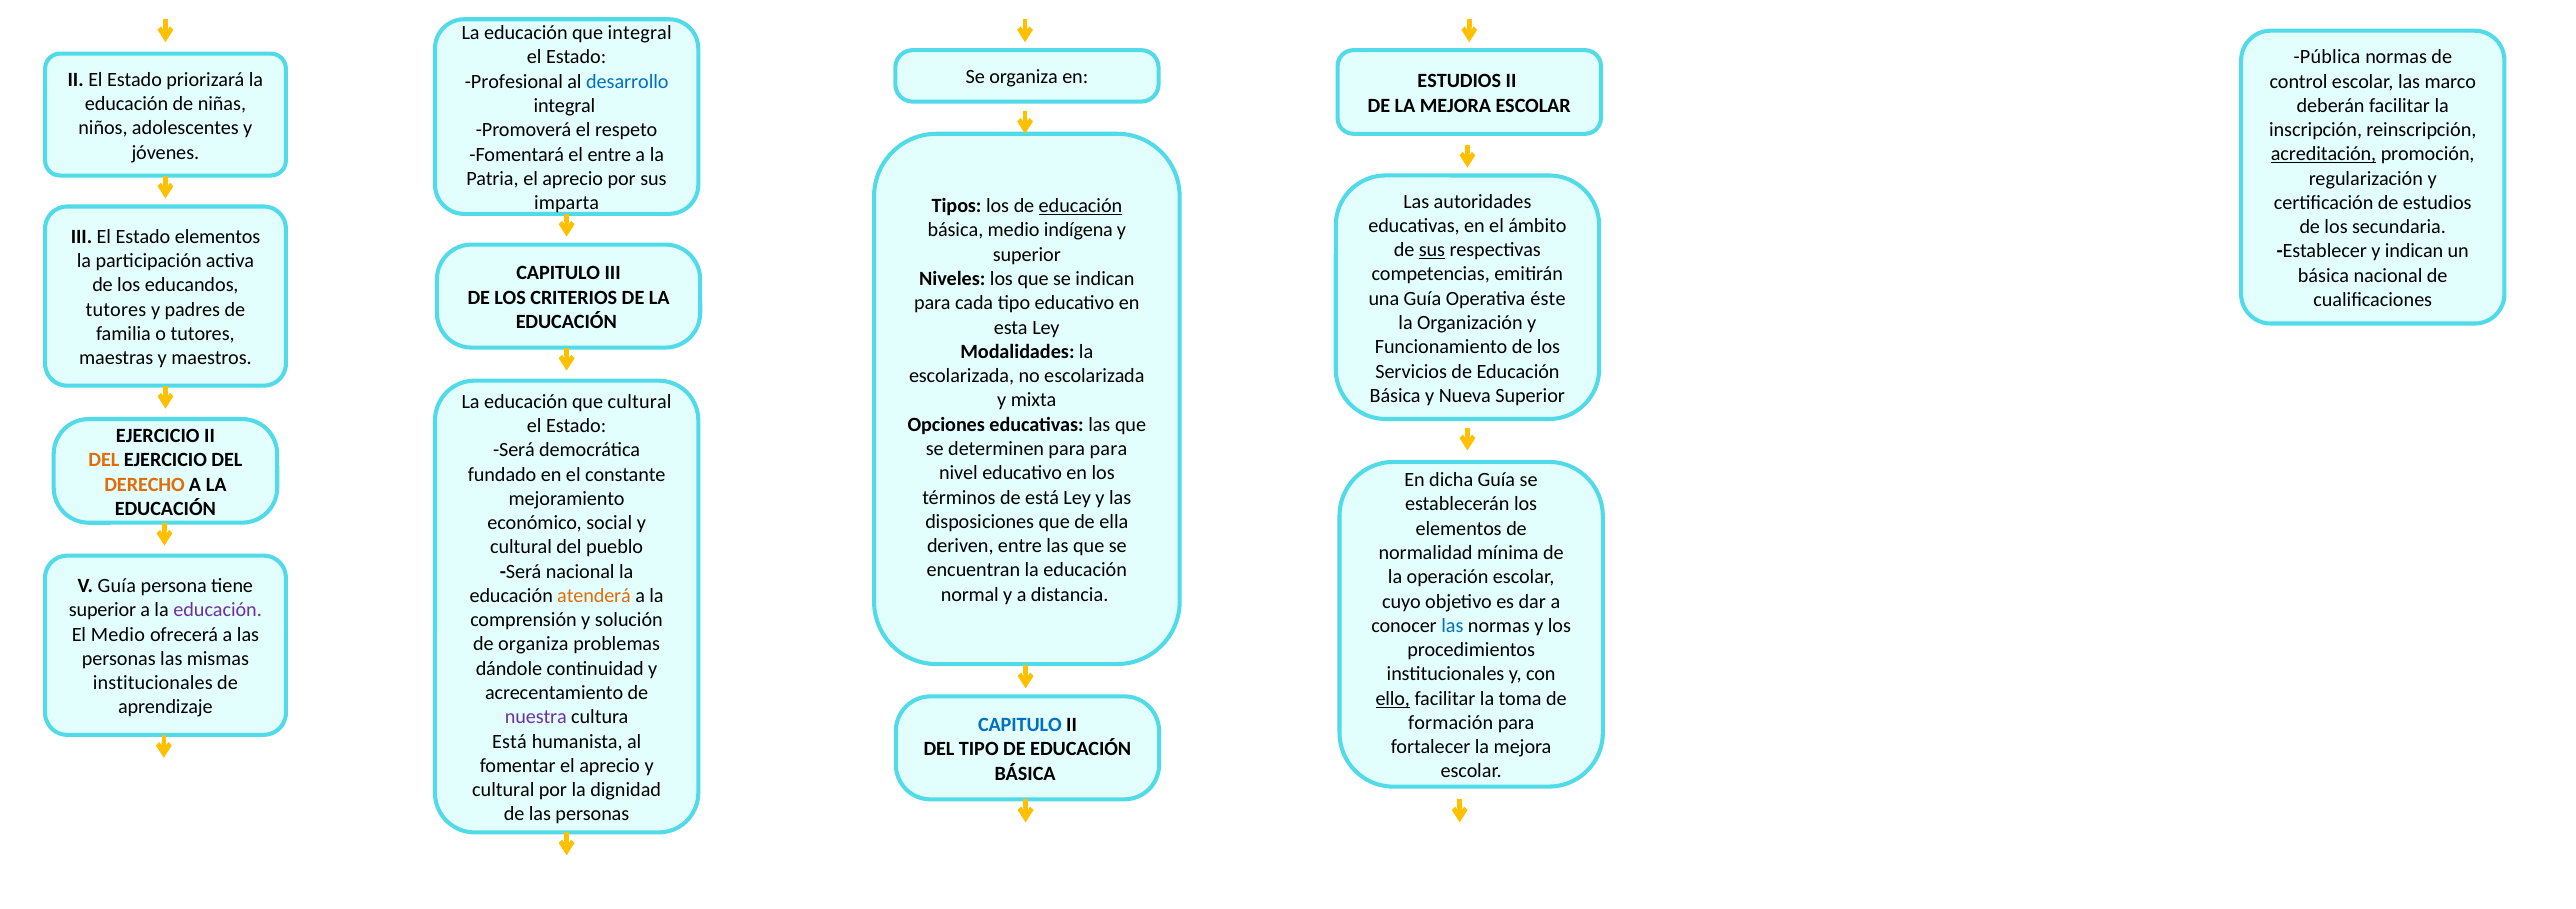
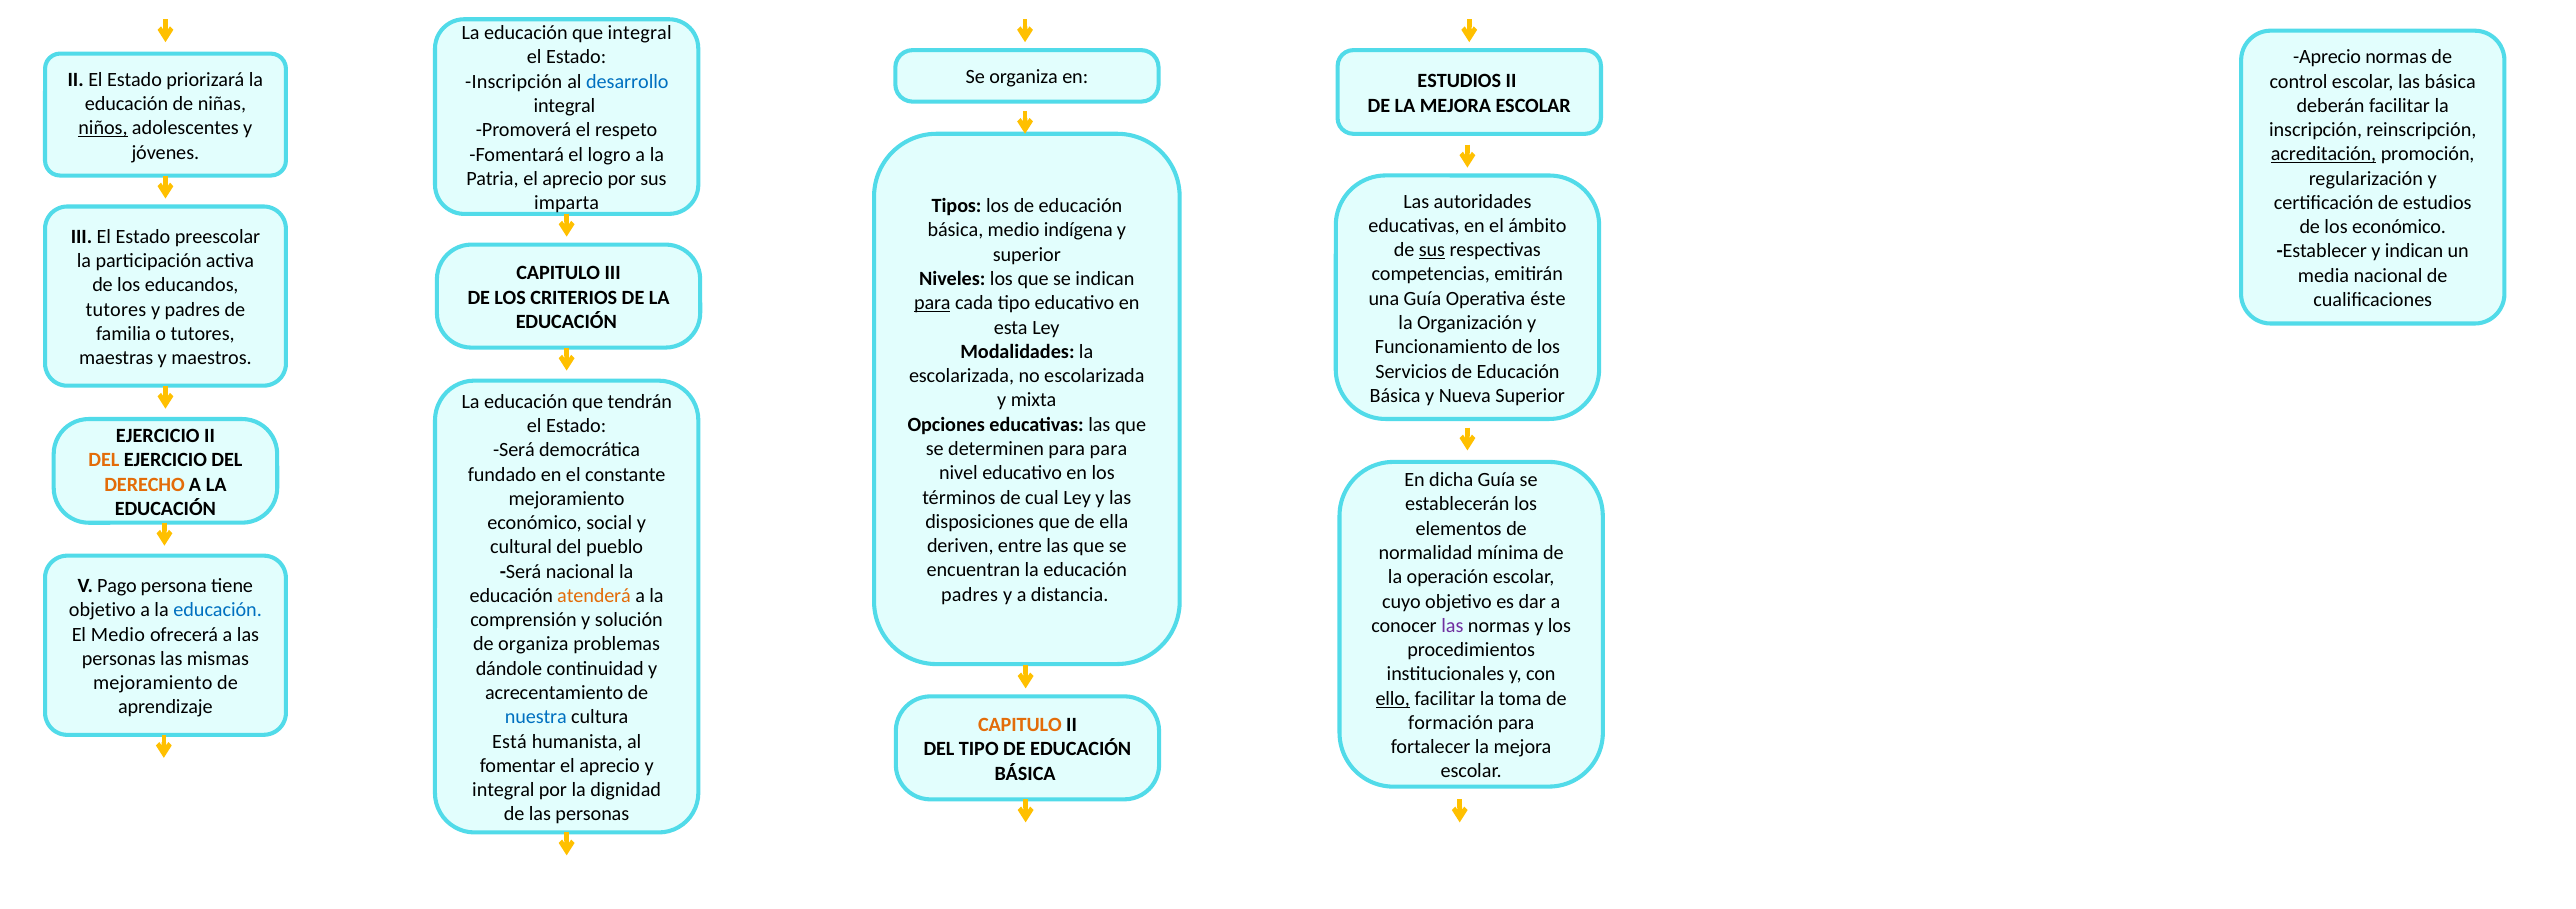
Pública: Pública -> Aprecio (2327, 57)
las marco: marco -> básica (2450, 81)
Profesional: Profesional -> Inscripción (514, 81)
niños underline: none -> present (103, 128)
el entre: entre -> logro (609, 154)
educación underline: present -> none (1081, 206)
los secundaria: secundaria -> económico (2399, 227)
Estado elementos: elementos -> preescolar (218, 237)
básica: básica -> media (2323, 275)
para underline: none -> present (932, 303)
que cultural: cultural -> tendrán (640, 401)
de está: está -> cual (1042, 497)
V Guía: Guía -> Pago (117, 586)
normal: normal -> padres (970, 594)
superior: superior -> objetivo (102, 610)
educación colour: purple -> blue (218, 610)
las colour: blue -> purple (1452, 625)
institucionales: institucionales -> mejoramiento (153, 683)
nuestra colour: purple -> blue (536, 717)
CAPITULO colour: blue -> orange (1020, 725)
cultural: cultural -> integral (503, 790)
